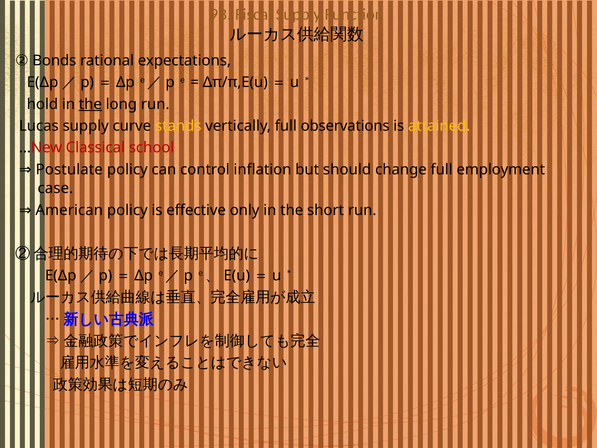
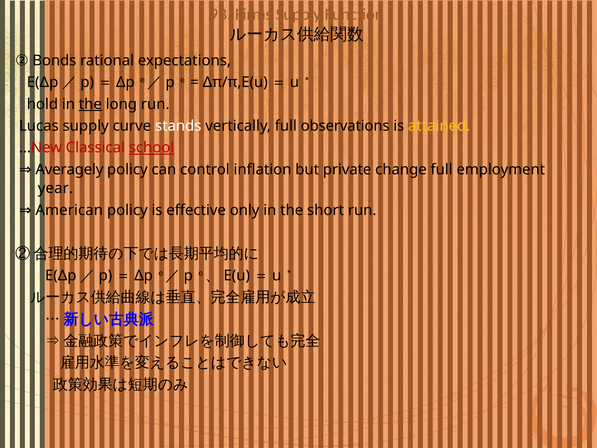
Fiscal: Fiscal -> Firms (254, 15)
stands colour: yellow -> white (178, 126)
school underline: none -> present (152, 148)
Postulate: Postulate -> Averagely (69, 169)
should: should -> private (347, 169)
case: case -> year (55, 188)
